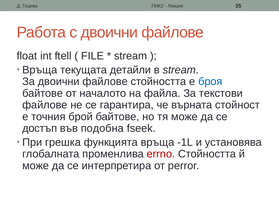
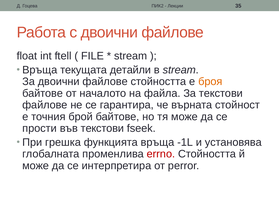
броя colour: blue -> orange (210, 82)
достъп: достъп -> прости (40, 129)
във подобна: подобна -> текстови (102, 129)
